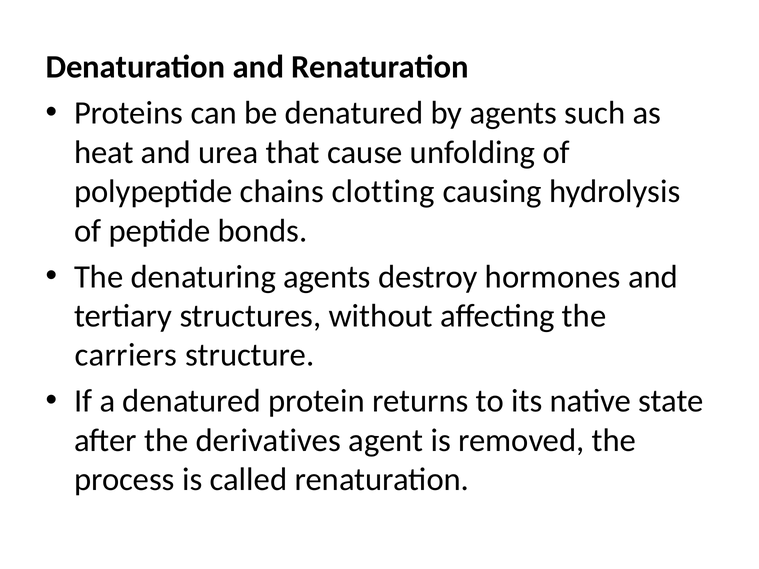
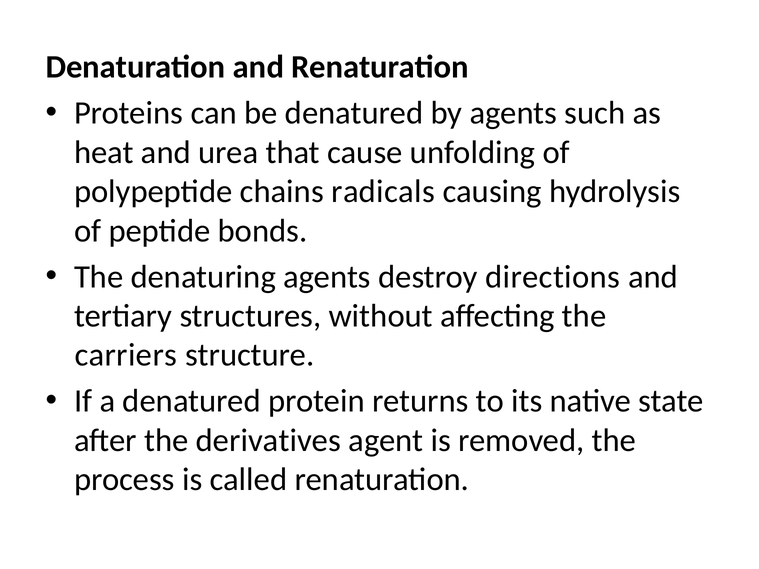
clotting: clotting -> radicals (383, 192)
hormones: hormones -> directions (553, 277)
